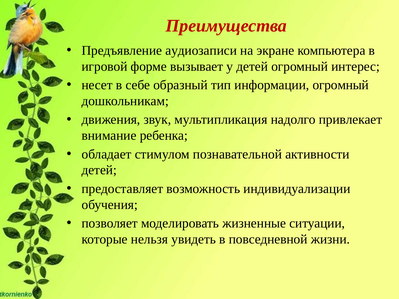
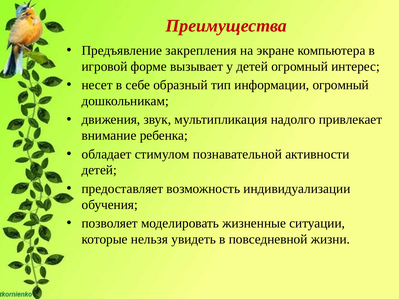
аудиозаписи: аудиозаписи -> закрепления (201, 51)
